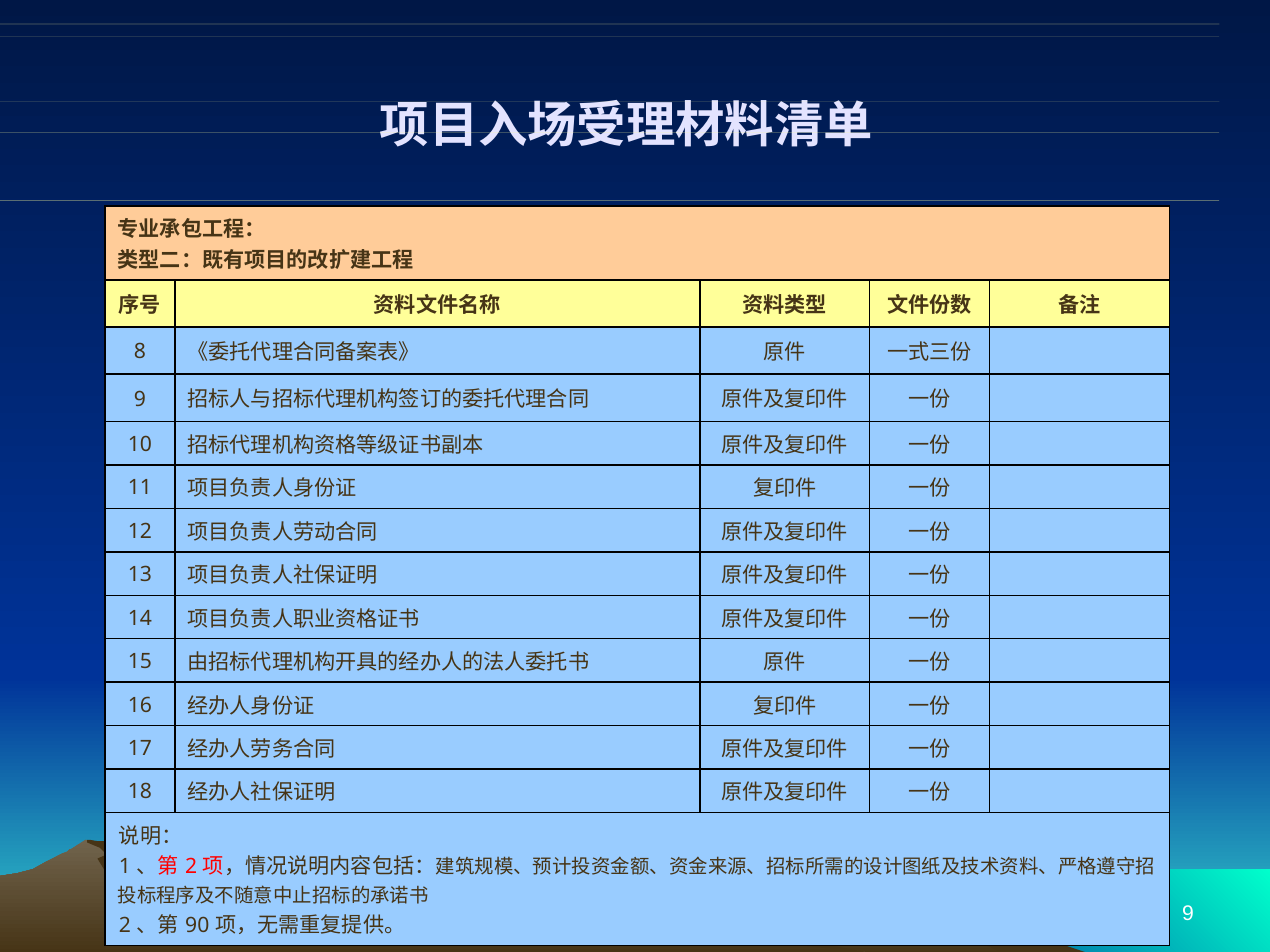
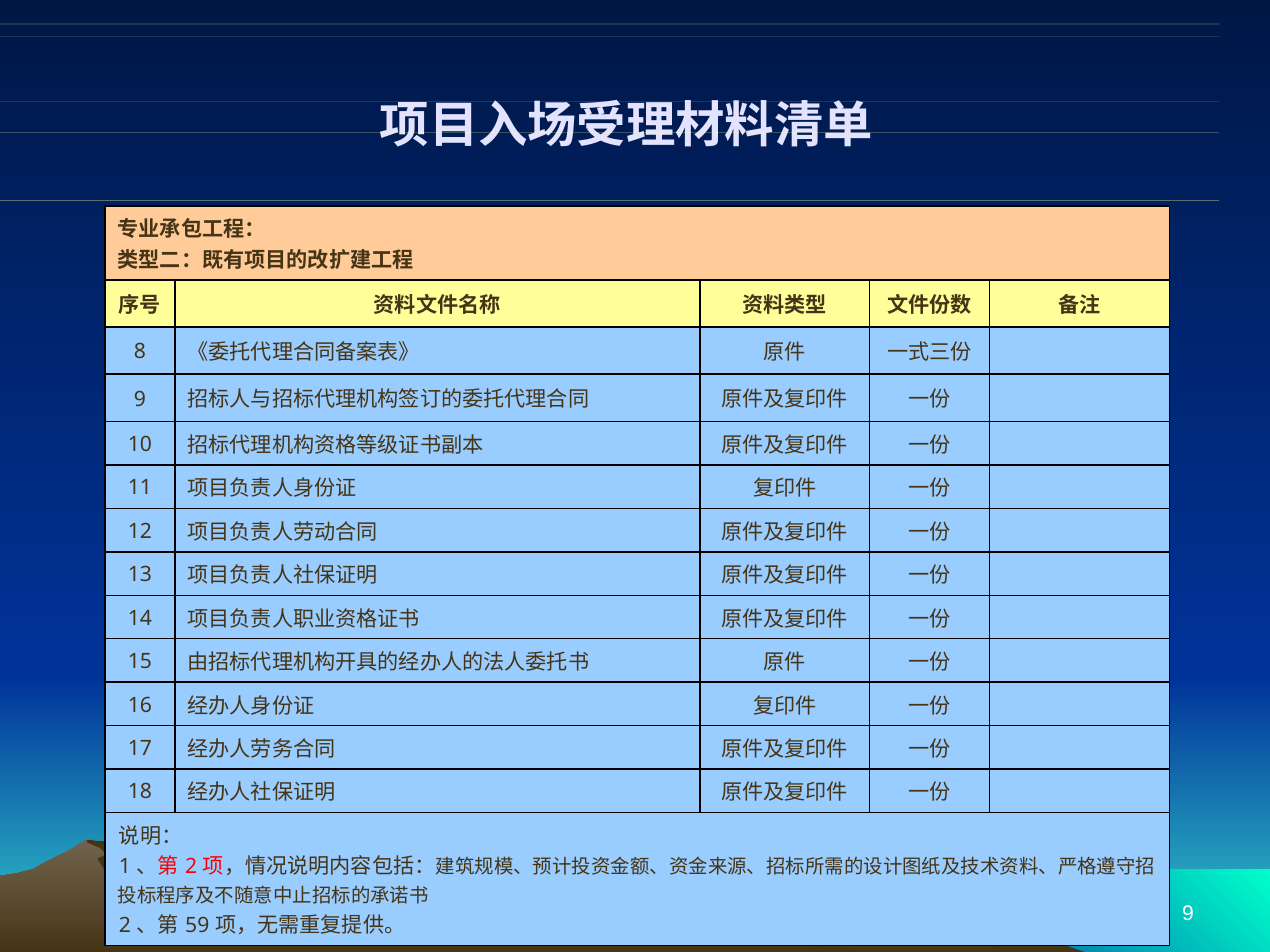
90: 90 -> 59 (197, 926)
